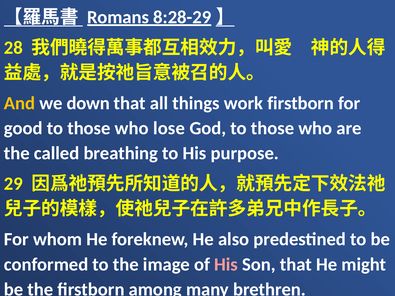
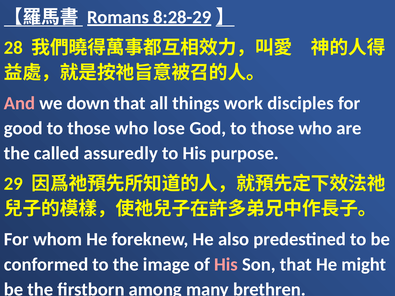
And colour: yellow -> pink (20, 103)
work firstborn: firstborn -> disciples (301, 103)
breathing: breathing -> assuredly (121, 153)
